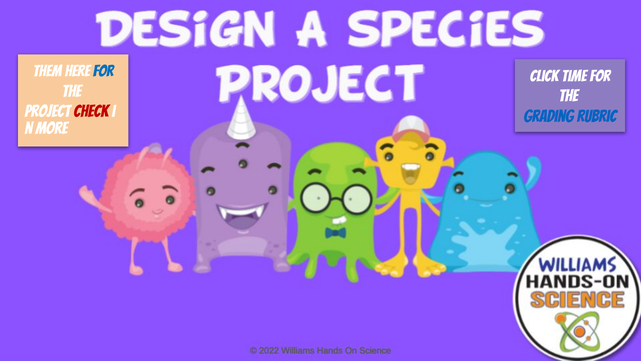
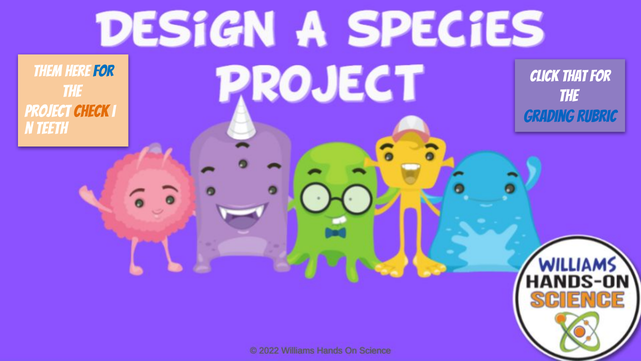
time: time -> that (574, 76)
check colour: red -> orange (91, 112)
more: more -> teeth (51, 129)
